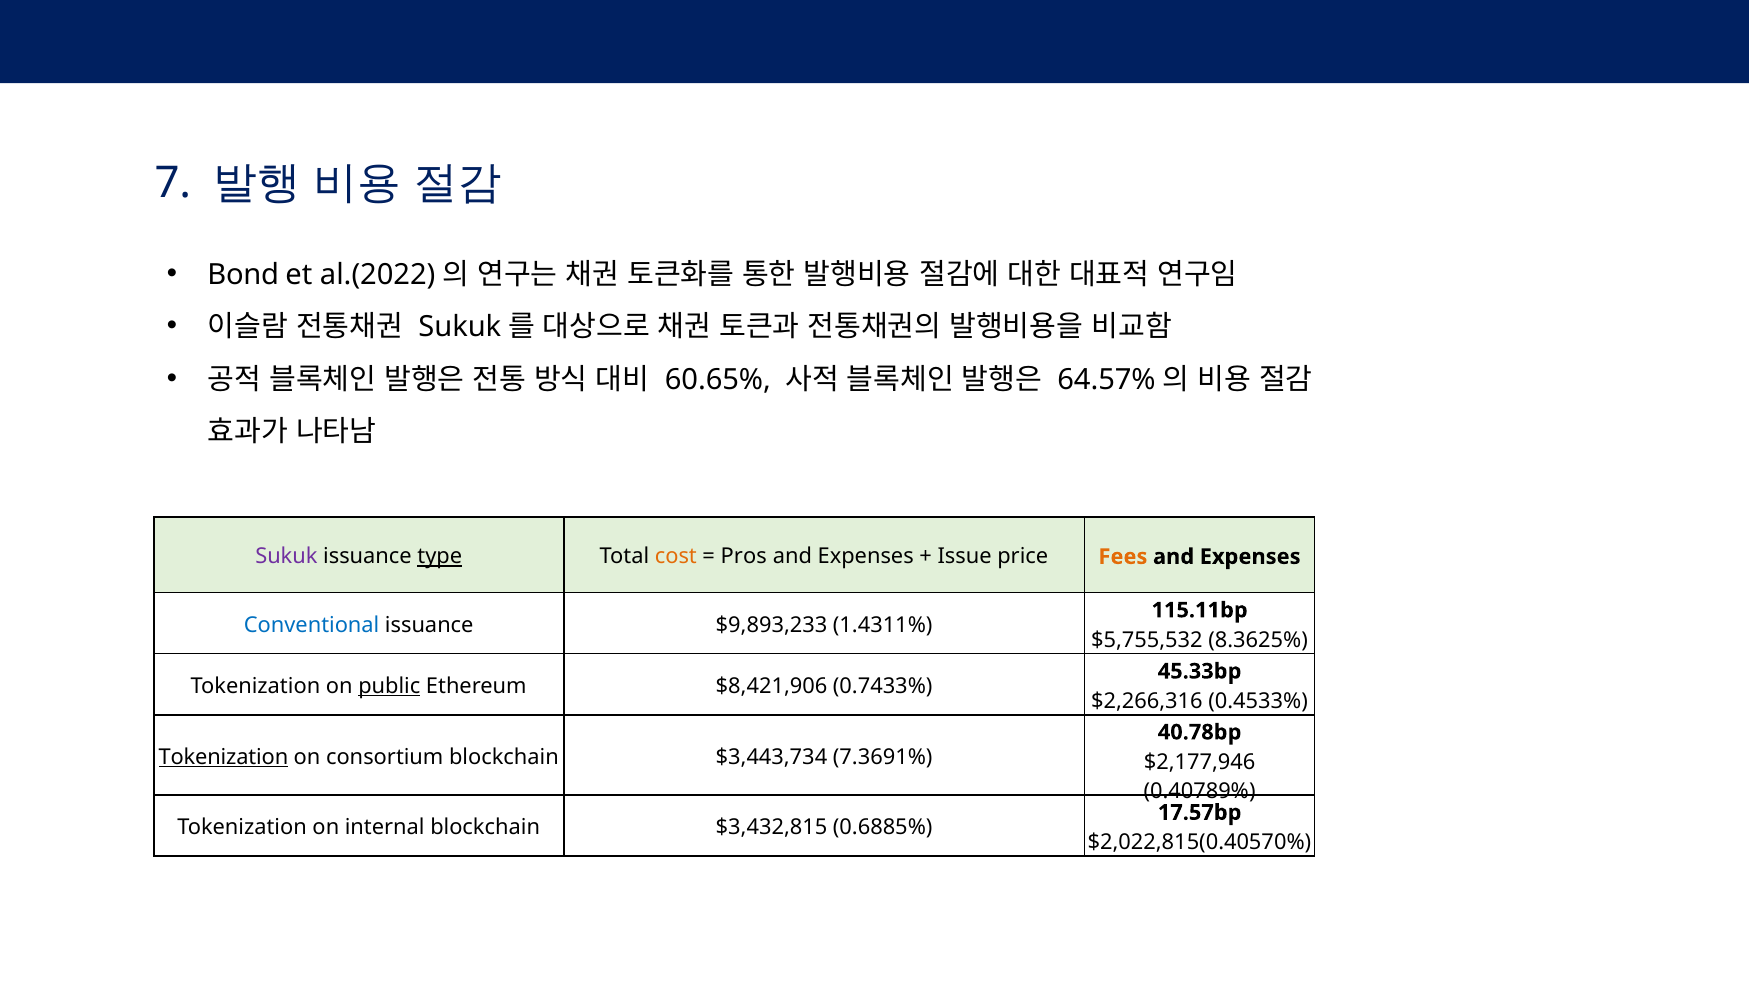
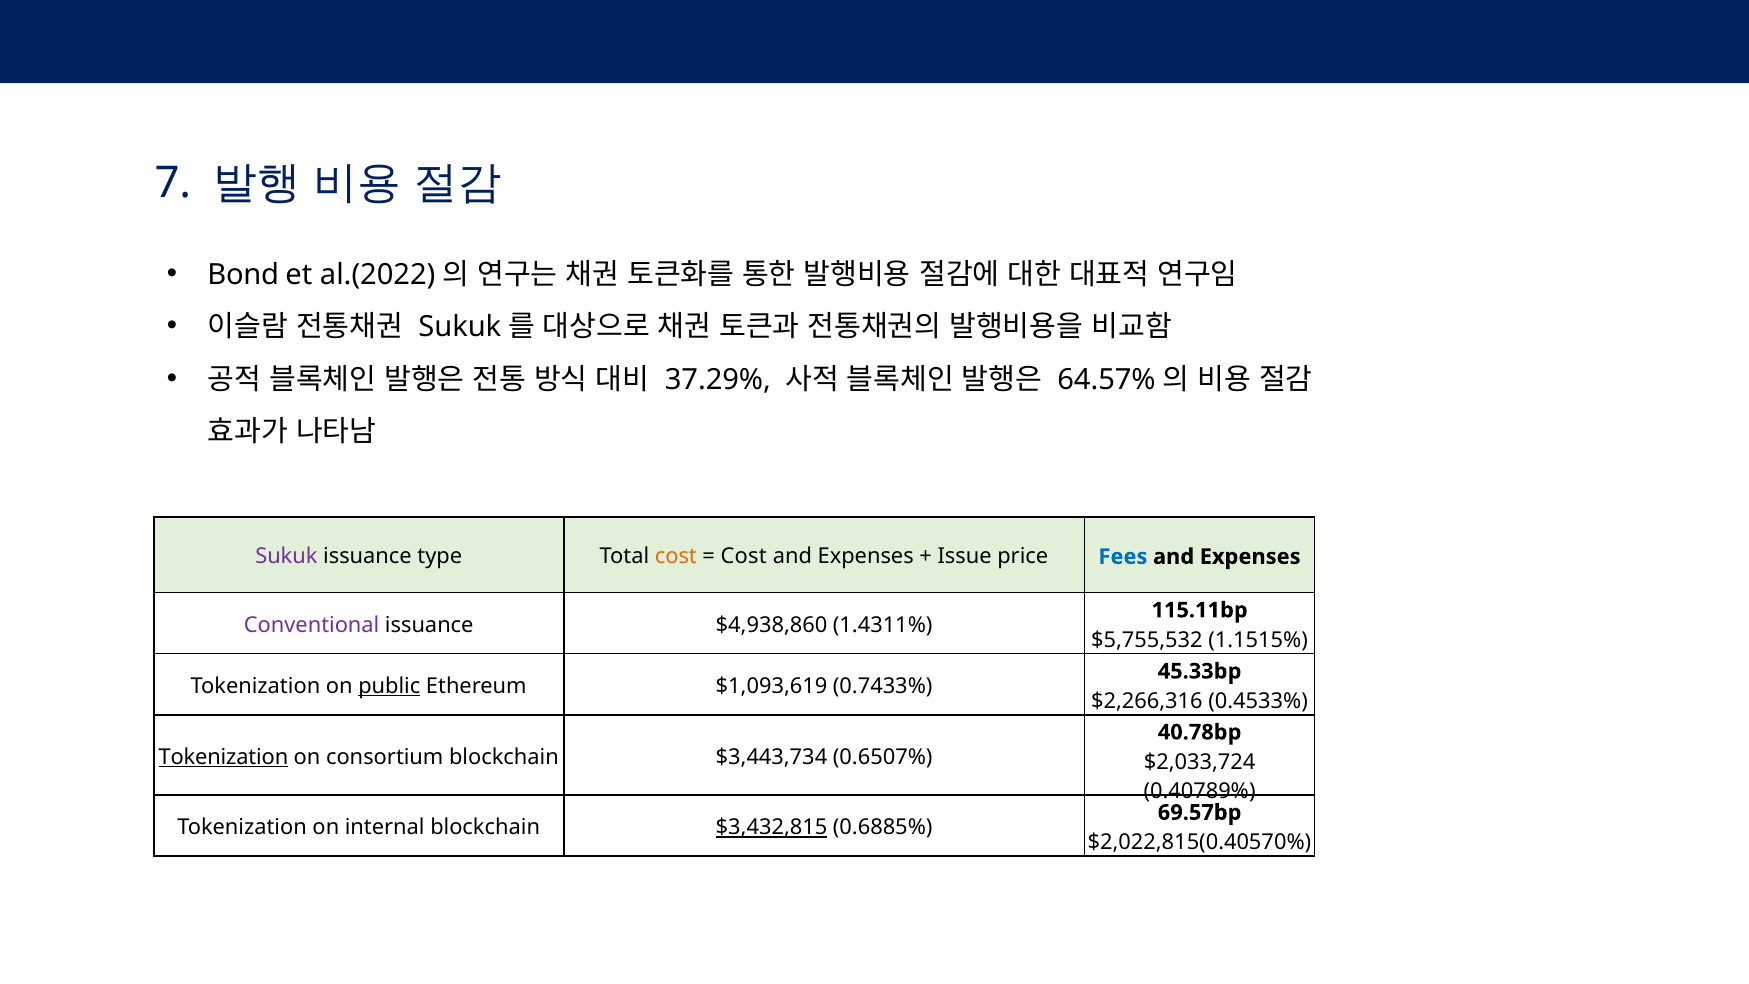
60.65%: 60.65% -> 37.29% (718, 379)
type underline: present -> none (440, 557)
Pros: Pros -> Cost (744, 557)
Fees colour: orange -> blue (1123, 557)
Conventional colour: blue -> purple (312, 625)
$9,893,233: $9,893,233 -> $4,938,860 (772, 625)
8.3625%: 8.3625% -> 1.1515% (1258, 640)
$8,421,906: $8,421,906 -> $1,093,619 (772, 686)
7.3691%: 7.3691% -> 0.6507% (883, 757)
$2,177,946: $2,177,946 -> $2,033,724 (1200, 762)
17.57bp: 17.57bp -> 69.57bp (1200, 812)
$3,432,815 underline: none -> present (772, 827)
